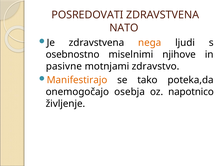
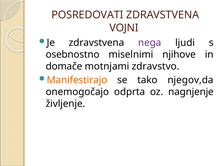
NATO: NATO -> VOJNI (124, 28)
nega colour: orange -> purple (150, 43)
pasivne: pasivne -> domače (64, 66)
poteka,da: poteka,da -> njegov,da (191, 80)
osebja: osebja -> odprta (130, 92)
napotnico: napotnico -> nagnjenje (191, 92)
